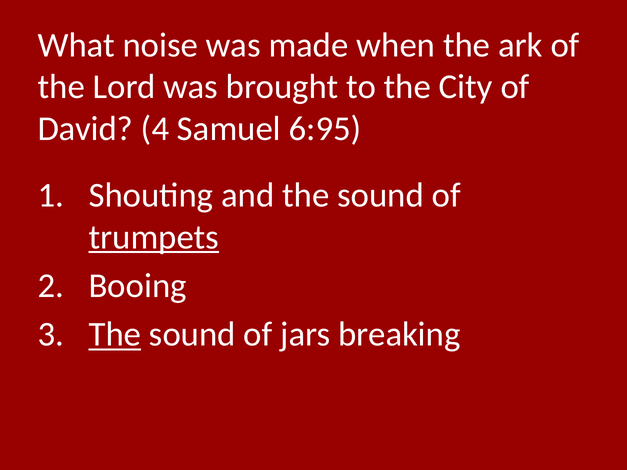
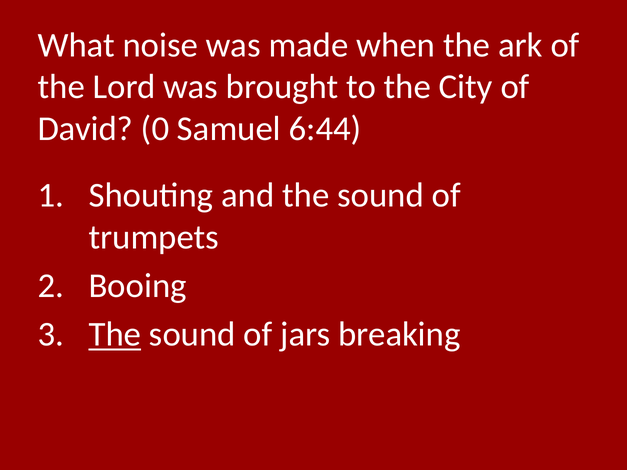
4: 4 -> 0 (155, 129)
6:95: 6:95 -> 6:44 (325, 129)
trumpets underline: present -> none (154, 237)
